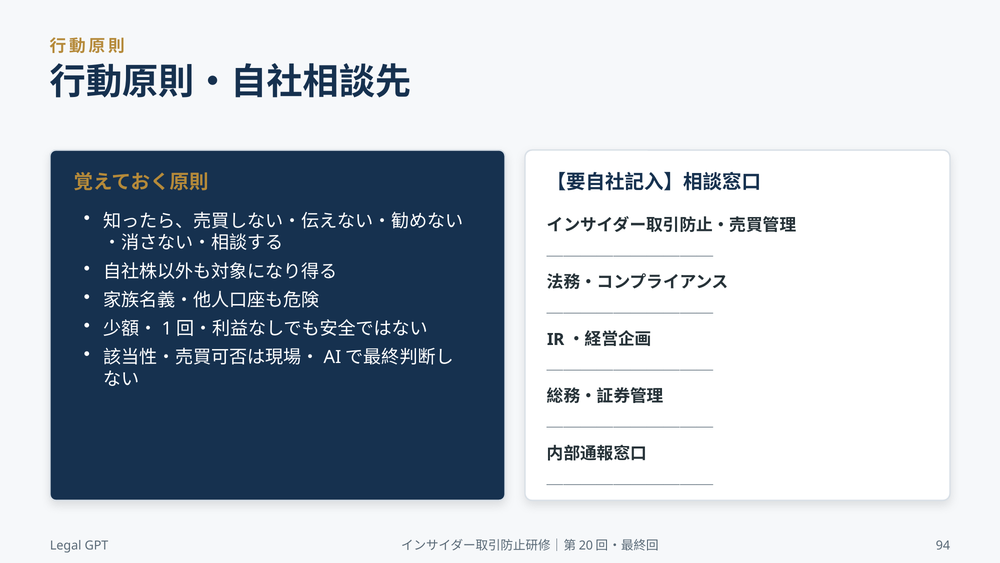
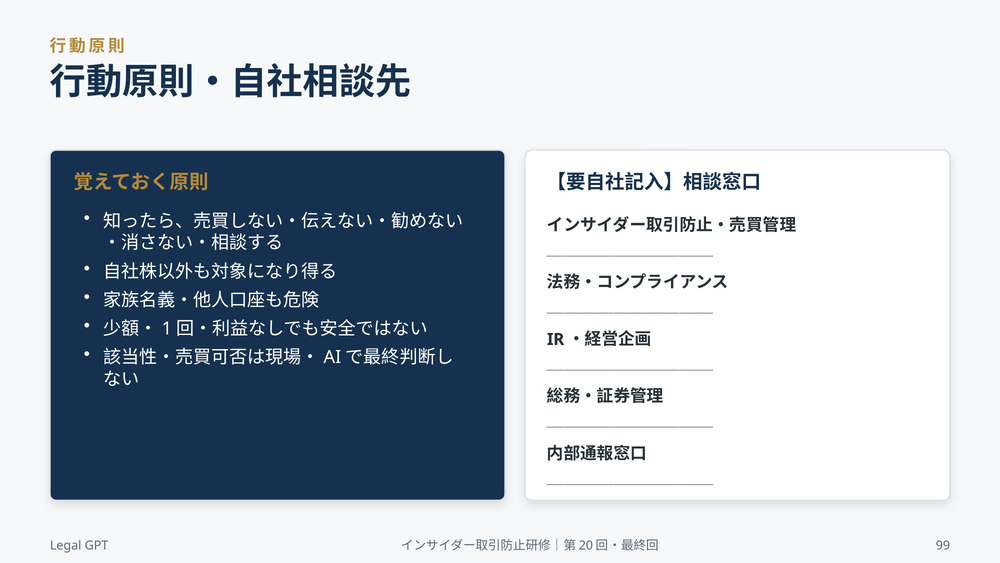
94: 94 -> 99 (943, 545)
